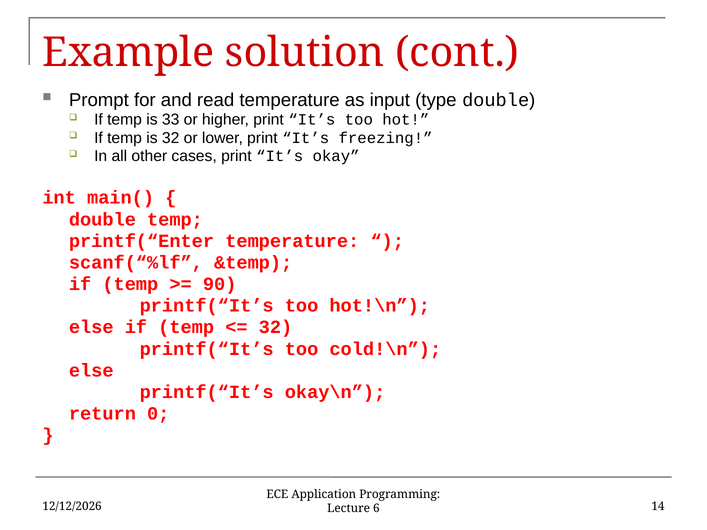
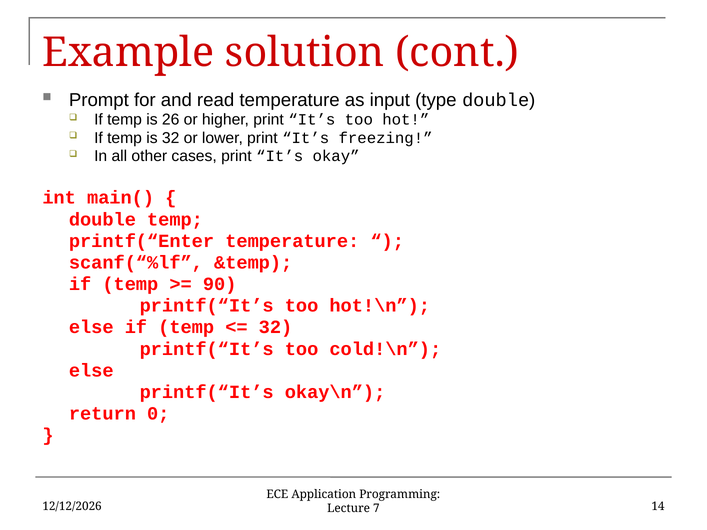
33: 33 -> 26 (171, 120)
6: 6 -> 7 (376, 509)
